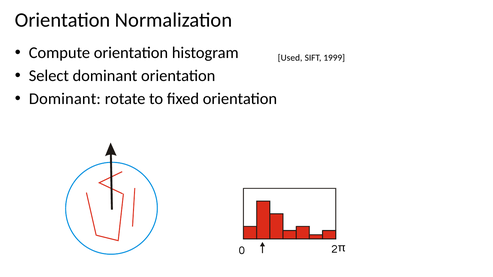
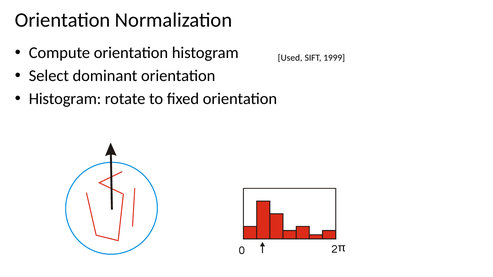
Dominant: Dominant -> Histogram (65, 99)
